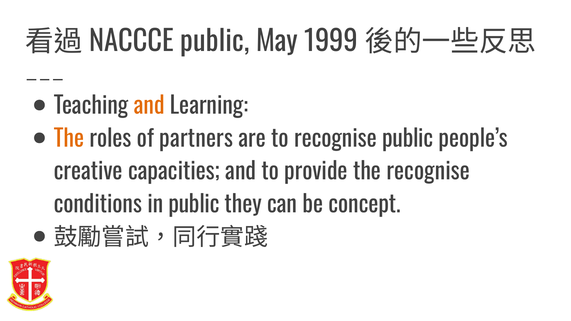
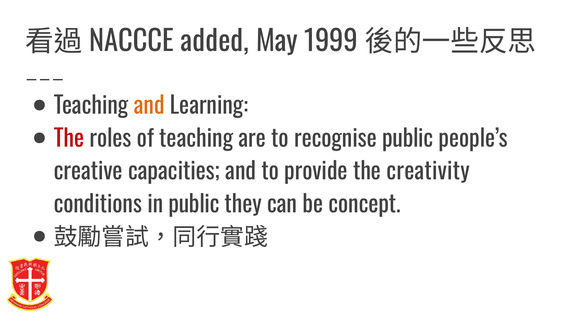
public: public -> added (215, 42)
The colour: orange -> red (69, 139)
of partners: partners -> teaching (196, 139)
the recognise: recognise -> creativity (428, 172)
